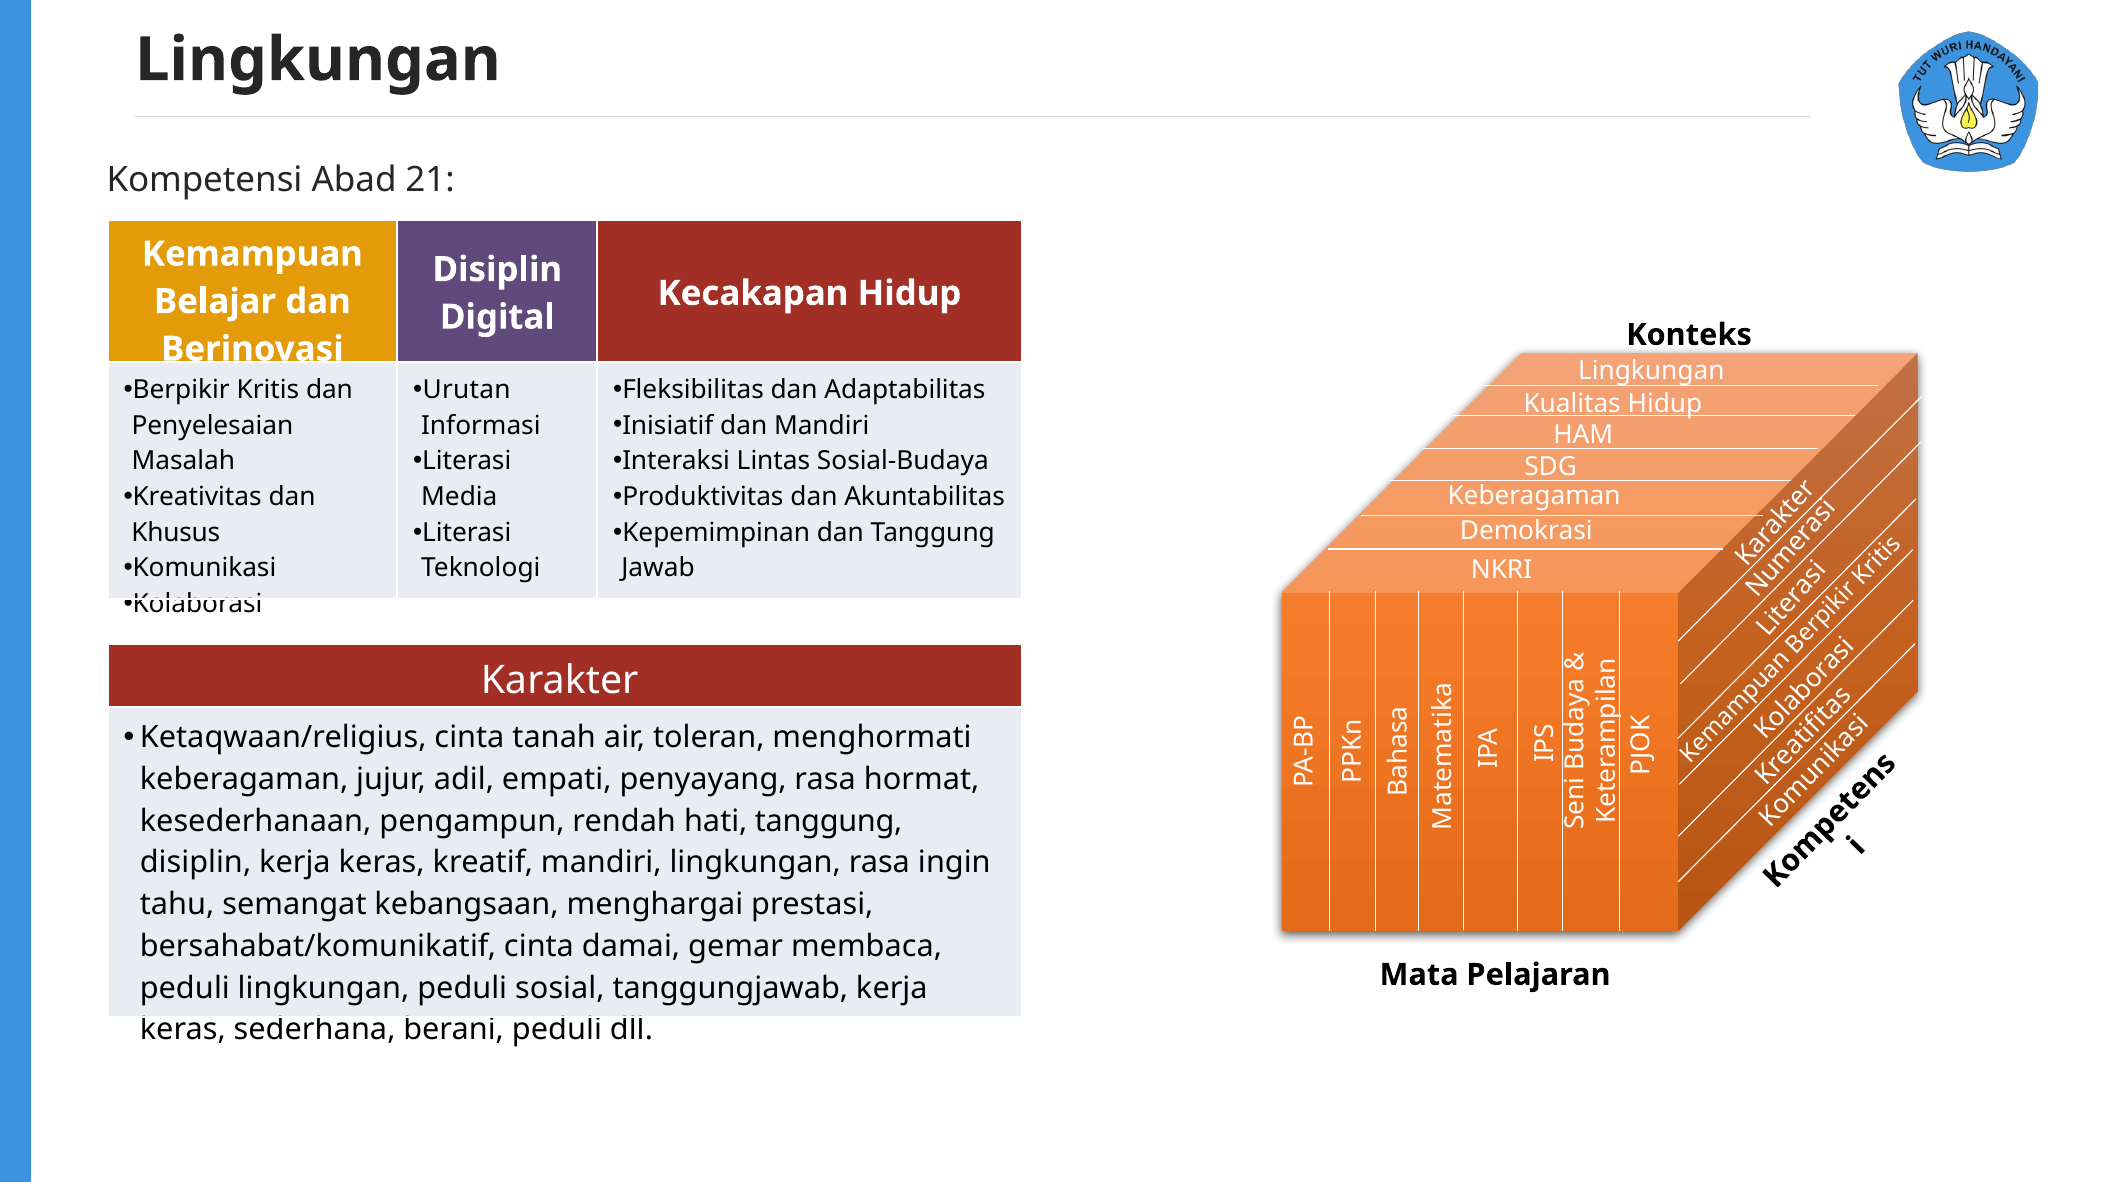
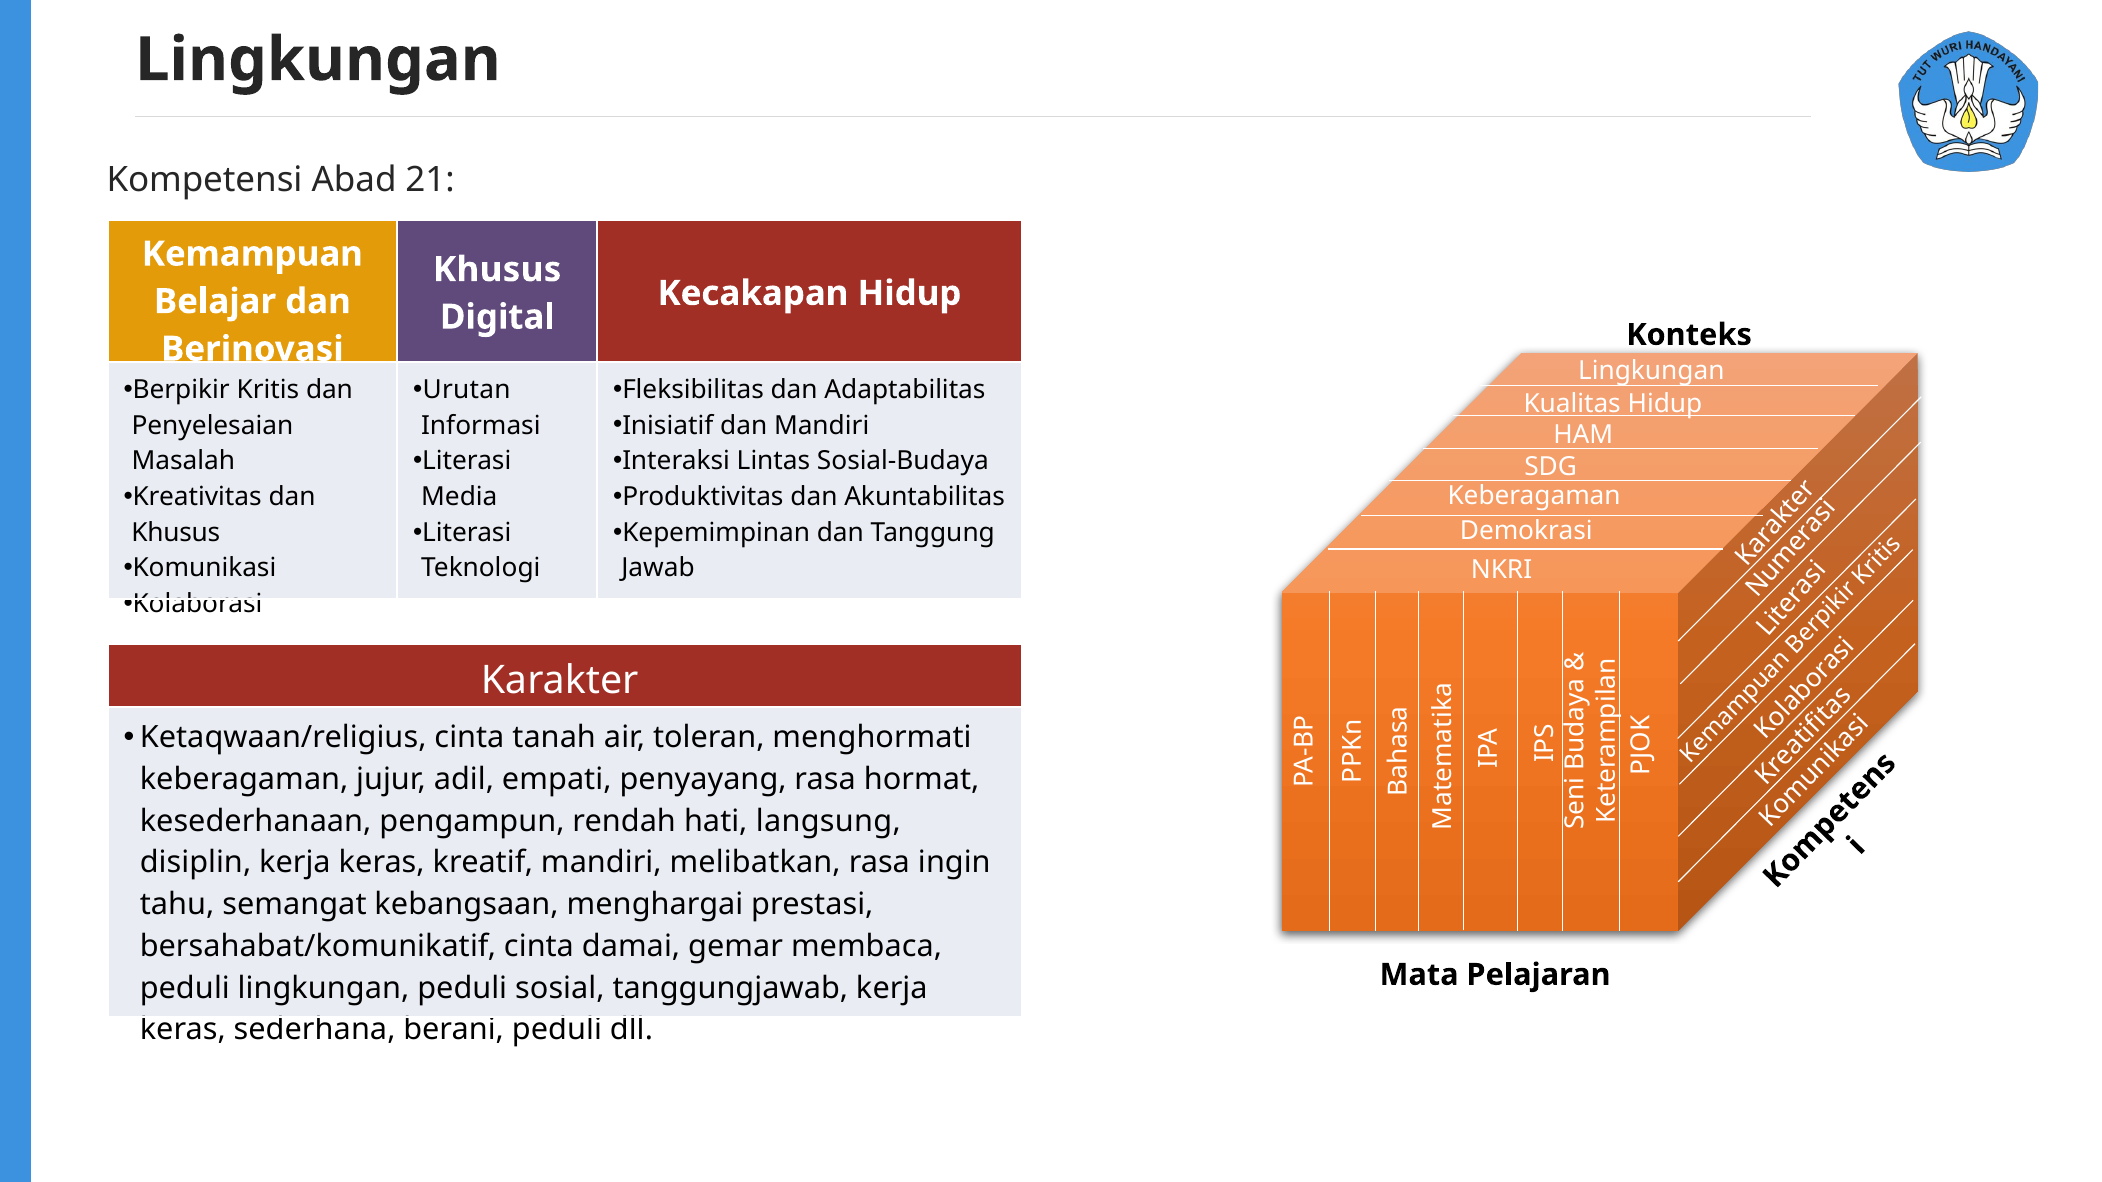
Disiplin: Disiplin -> Khusus (497, 270)
hati tanggung: tanggung -> langsung (828, 821)
mandiri lingkungan: lingkungan -> melibatkan (755, 863)
